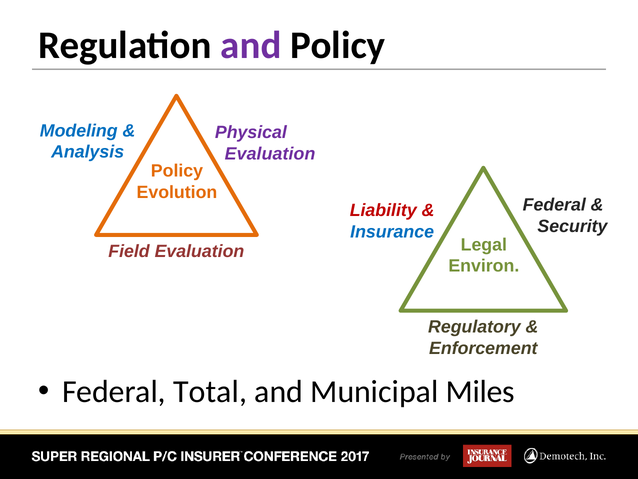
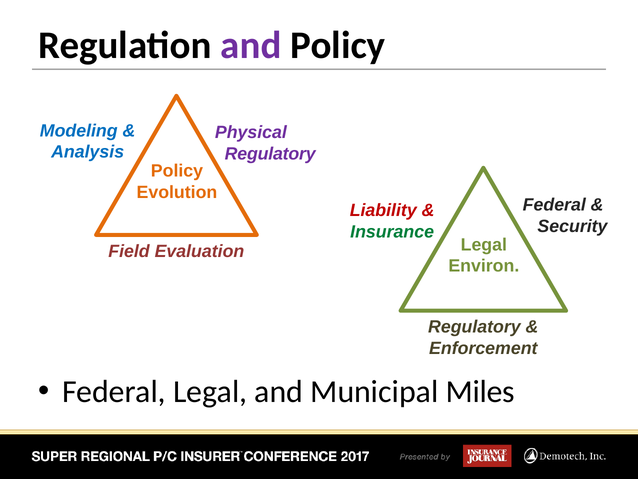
Evaluation: Evaluation -> Regulatory (270, 154)
Insurance colour: blue -> green (392, 231)
Federal Total: Total -> Legal (210, 391)
